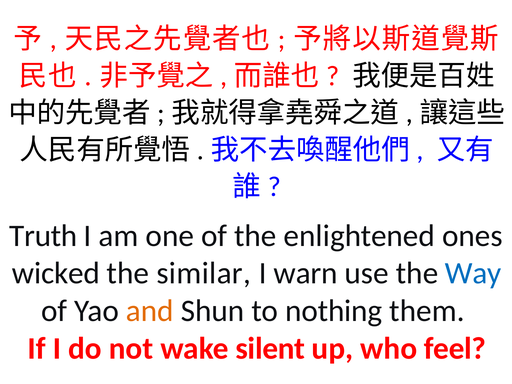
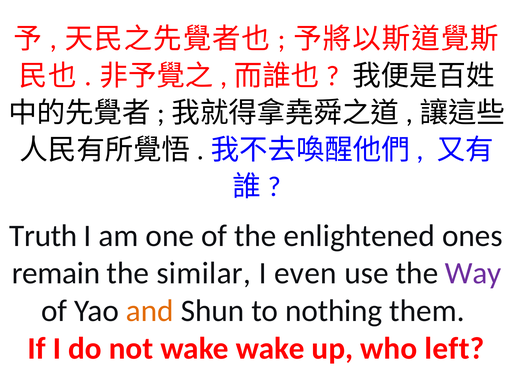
wicked: wicked -> remain (56, 273)
warn: warn -> even (305, 273)
Way colour: blue -> purple (473, 273)
wake silent: silent -> wake (270, 348)
feel: feel -> left (455, 348)
